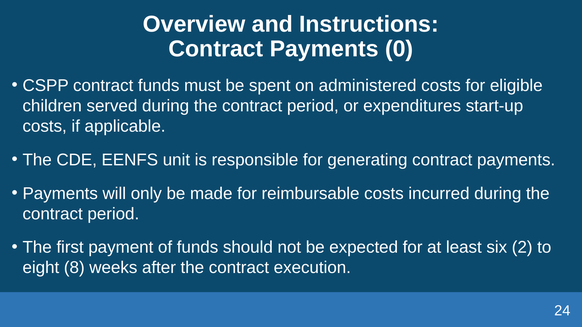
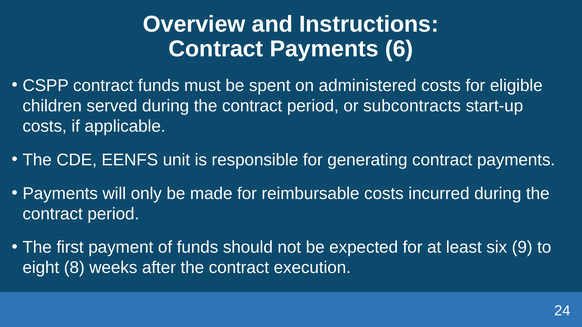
0: 0 -> 6 (399, 49)
expenditures: expenditures -> subcontracts (412, 106)
2: 2 -> 9 (522, 248)
